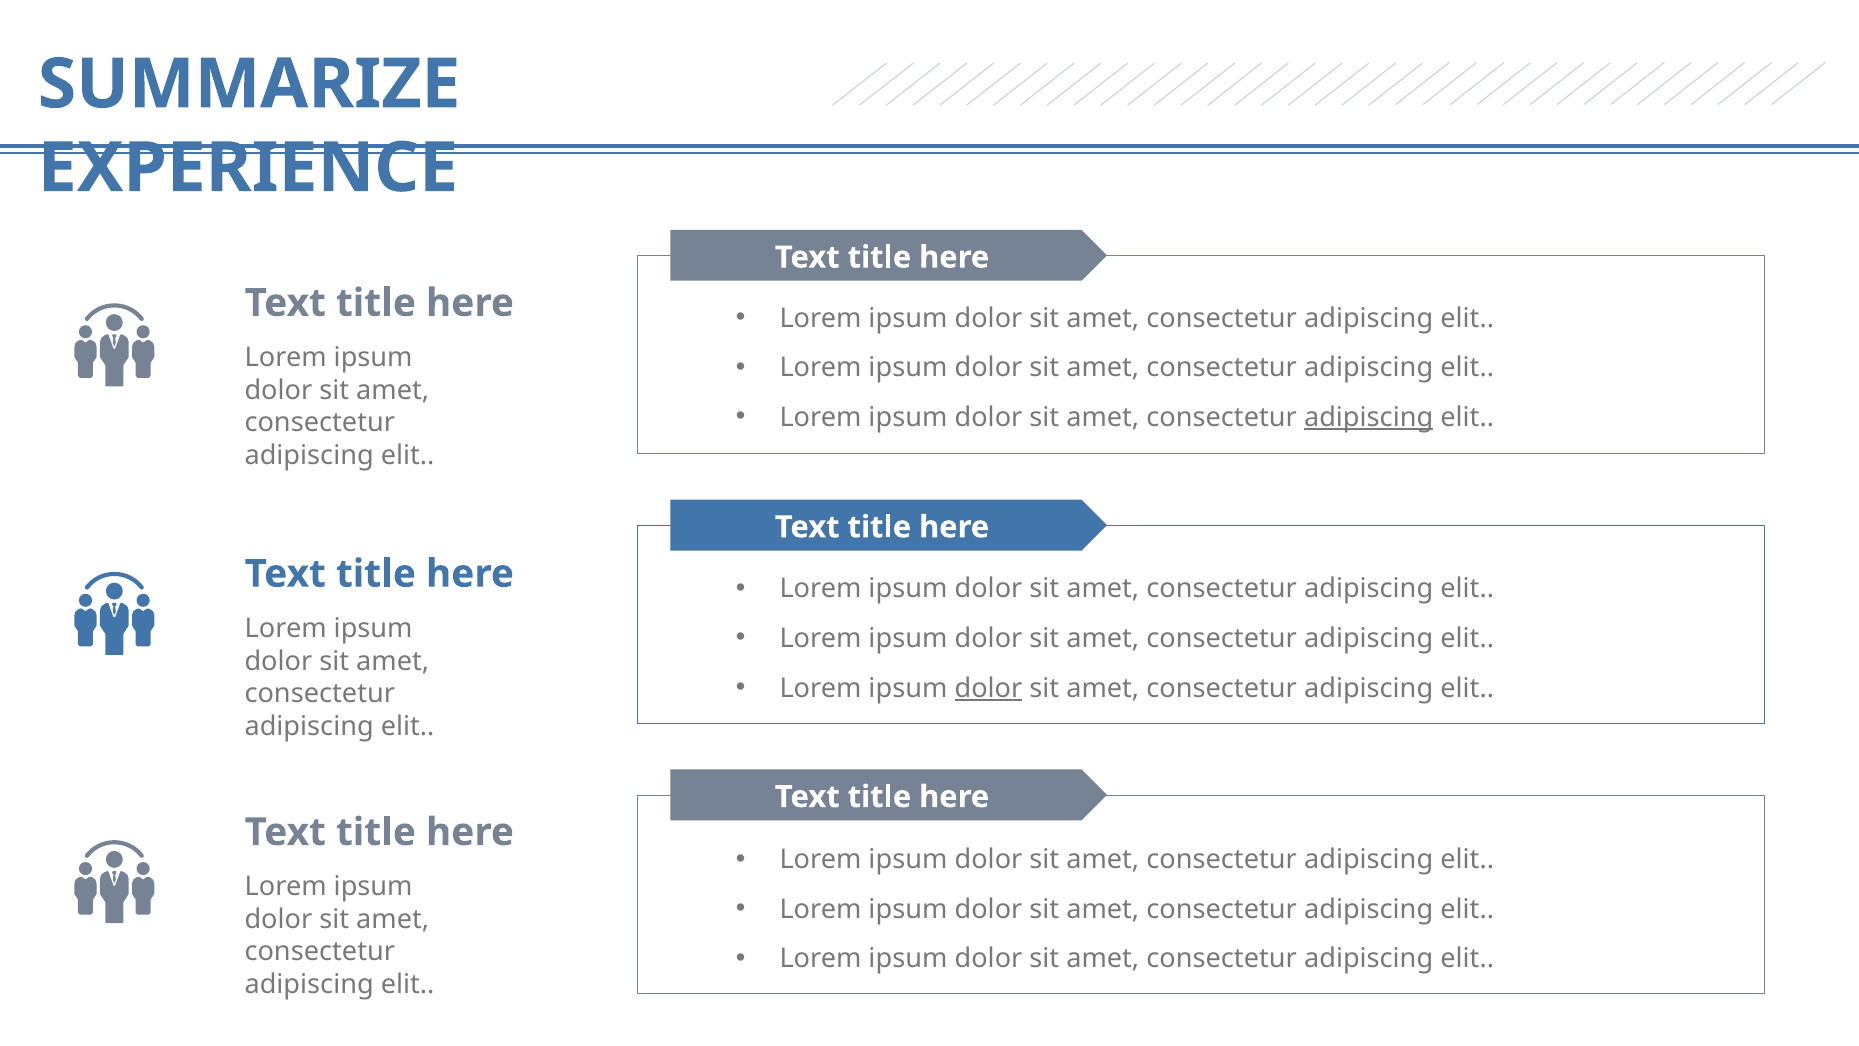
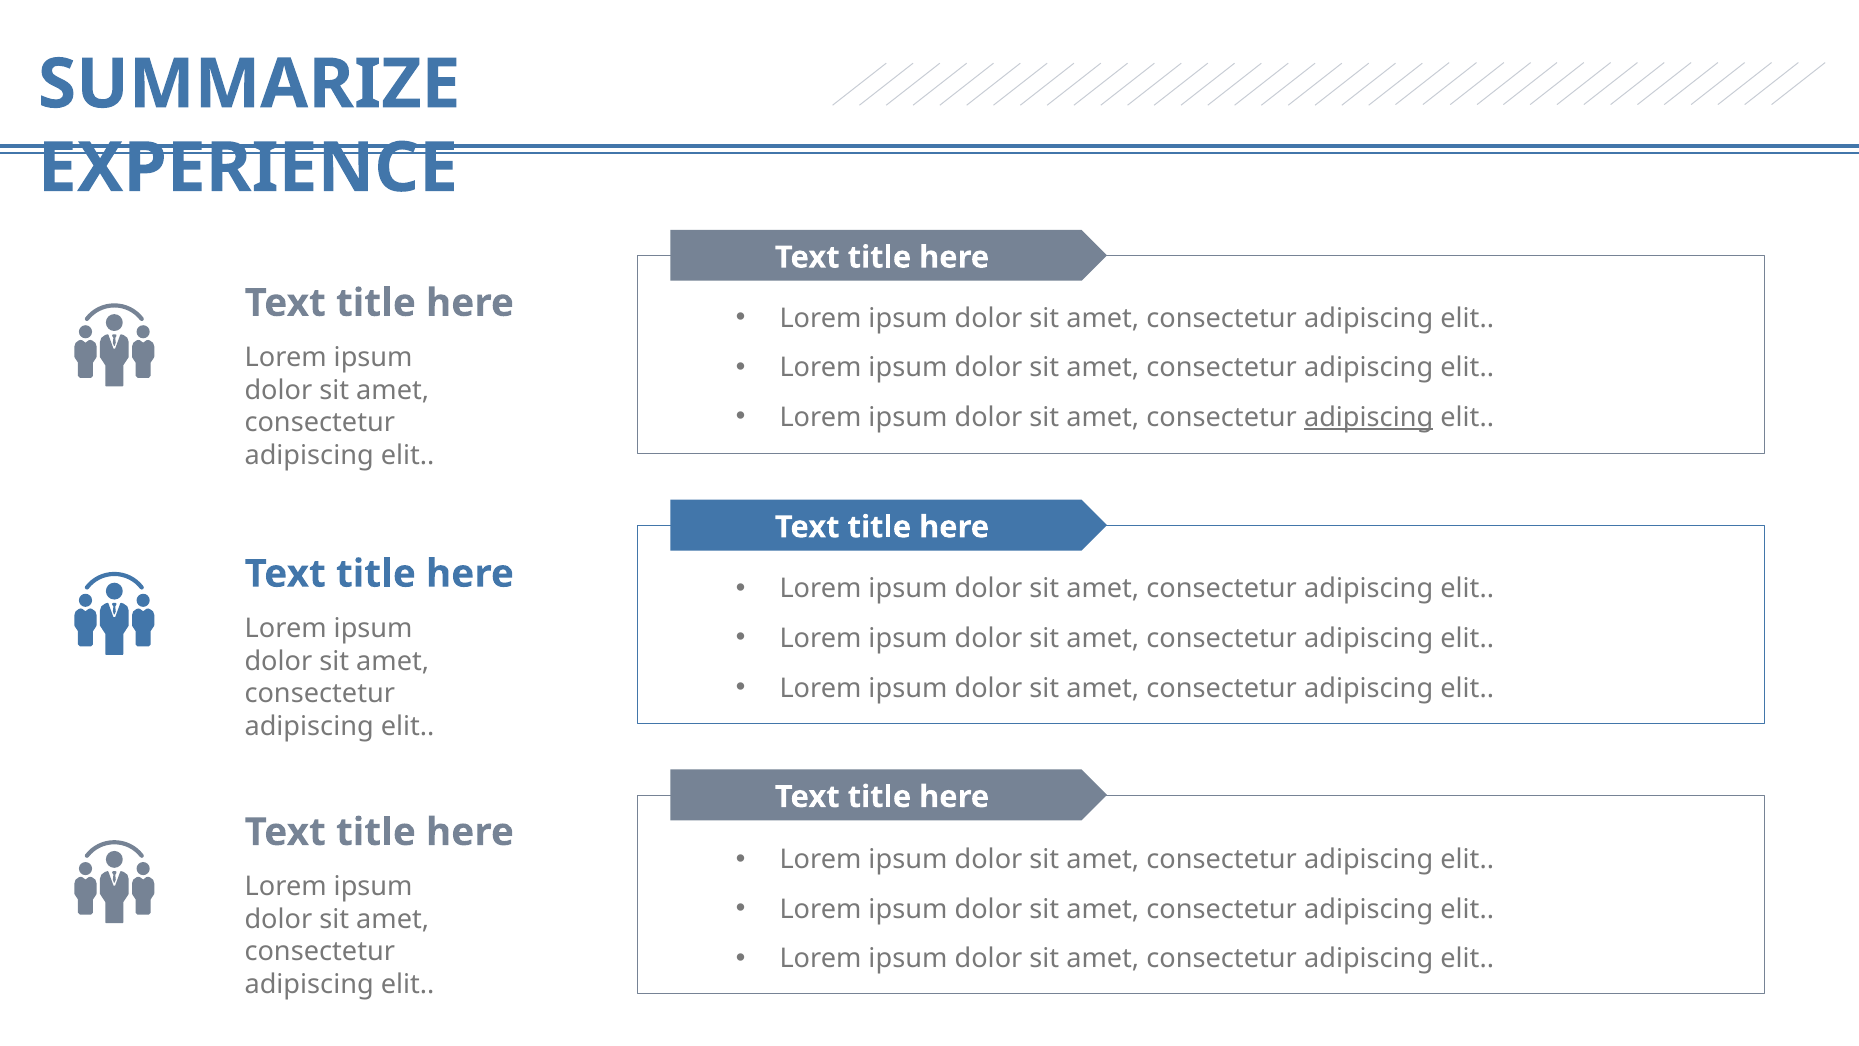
dolor underline: present -> none (988, 688)
